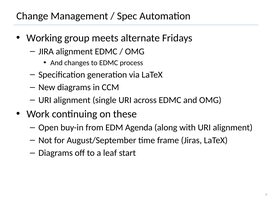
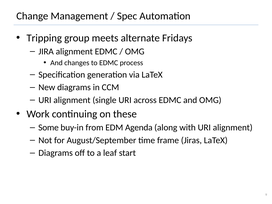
Working: Working -> Tripping (44, 38)
Open: Open -> Some (48, 128)
